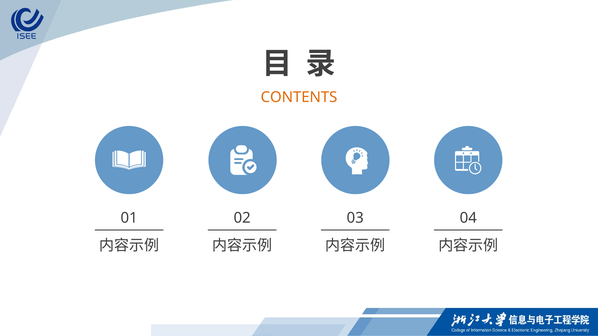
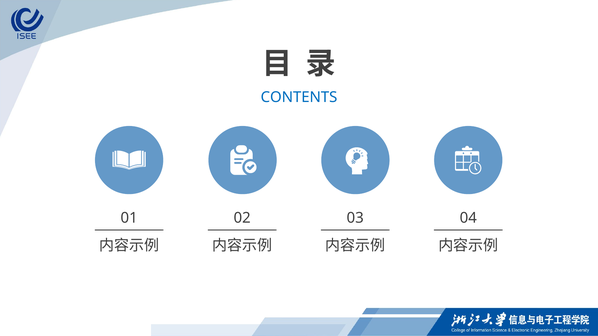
CONTENTS colour: orange -> blue (299, 97)
